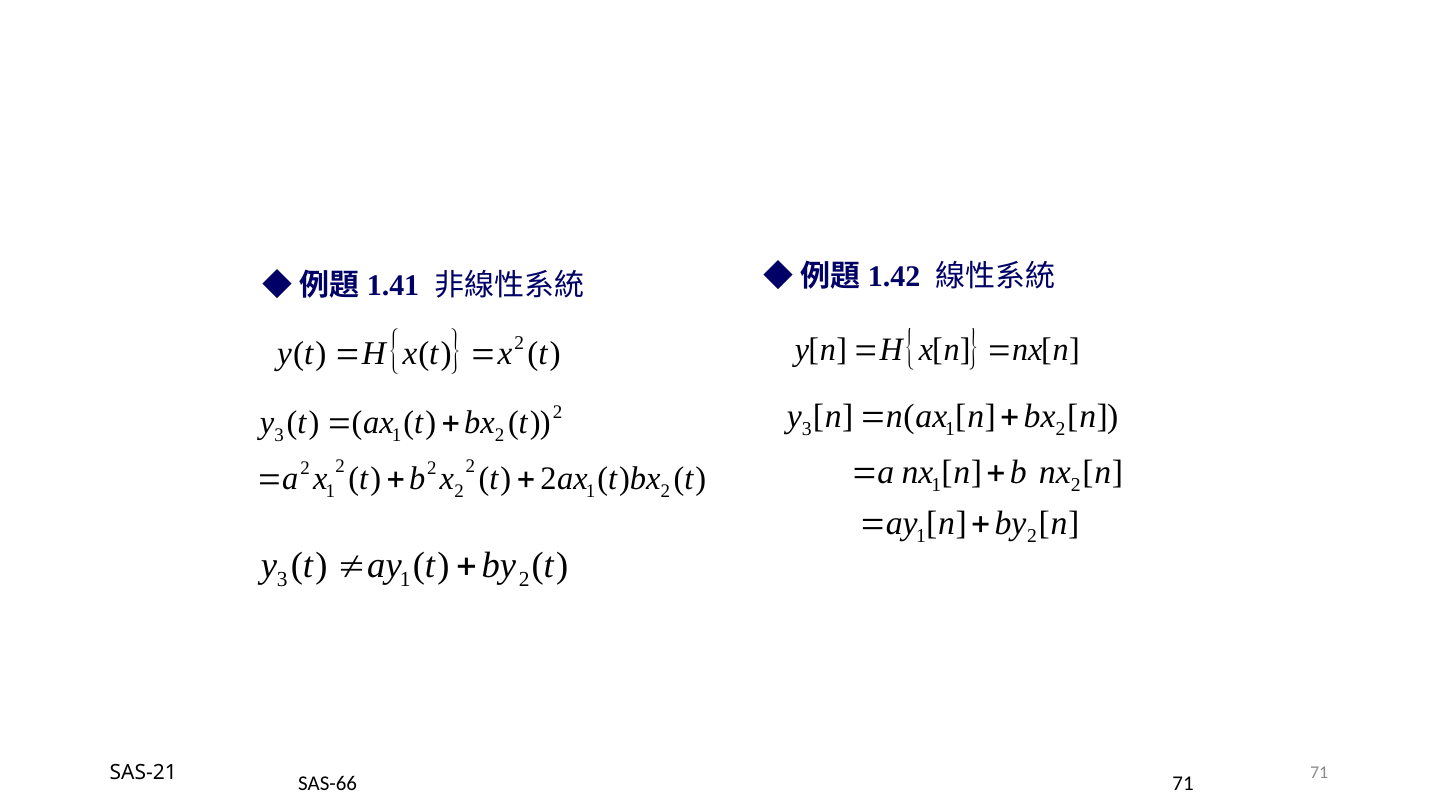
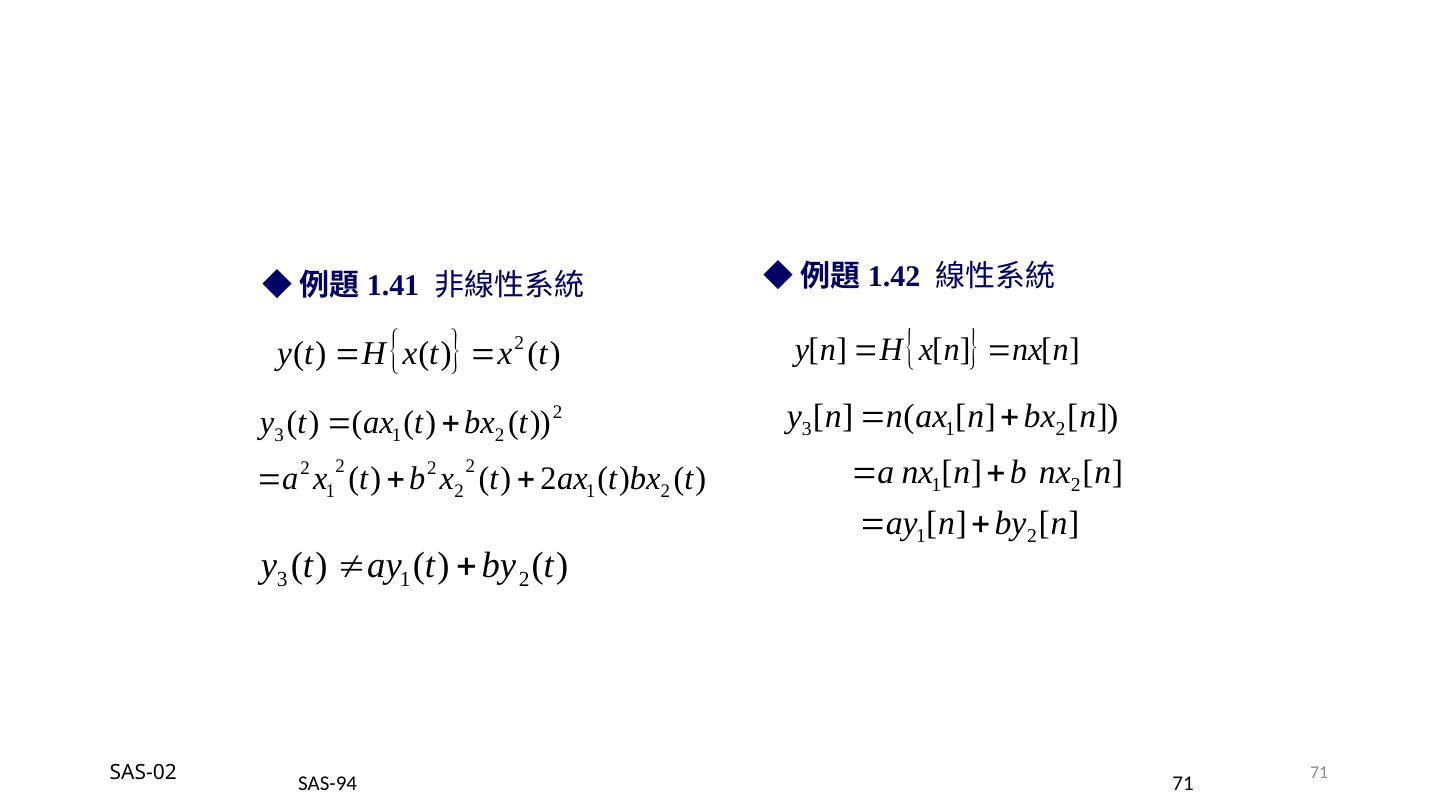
SAS-21: SAS-21 -> SAS-02 (143, 773)
SAS-66: SAS-66 -> SAS-94 (328, 783)
